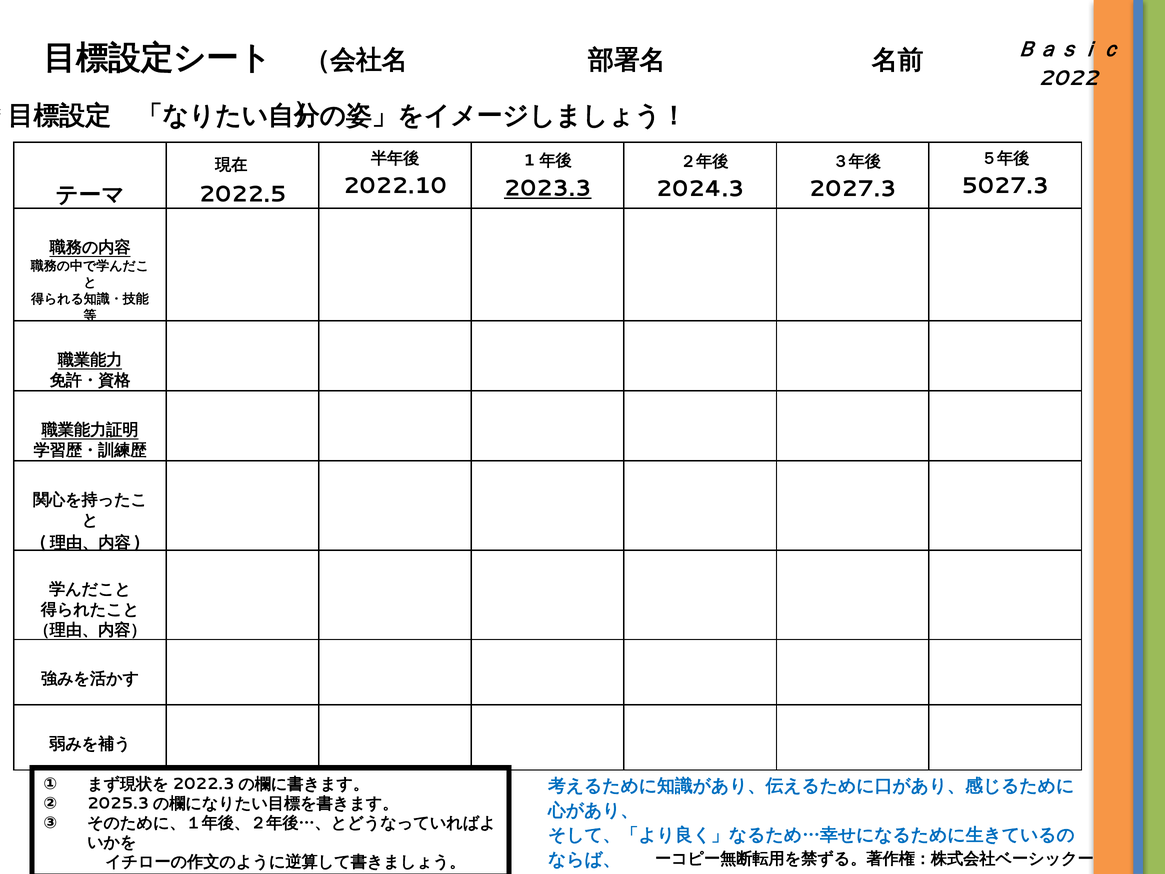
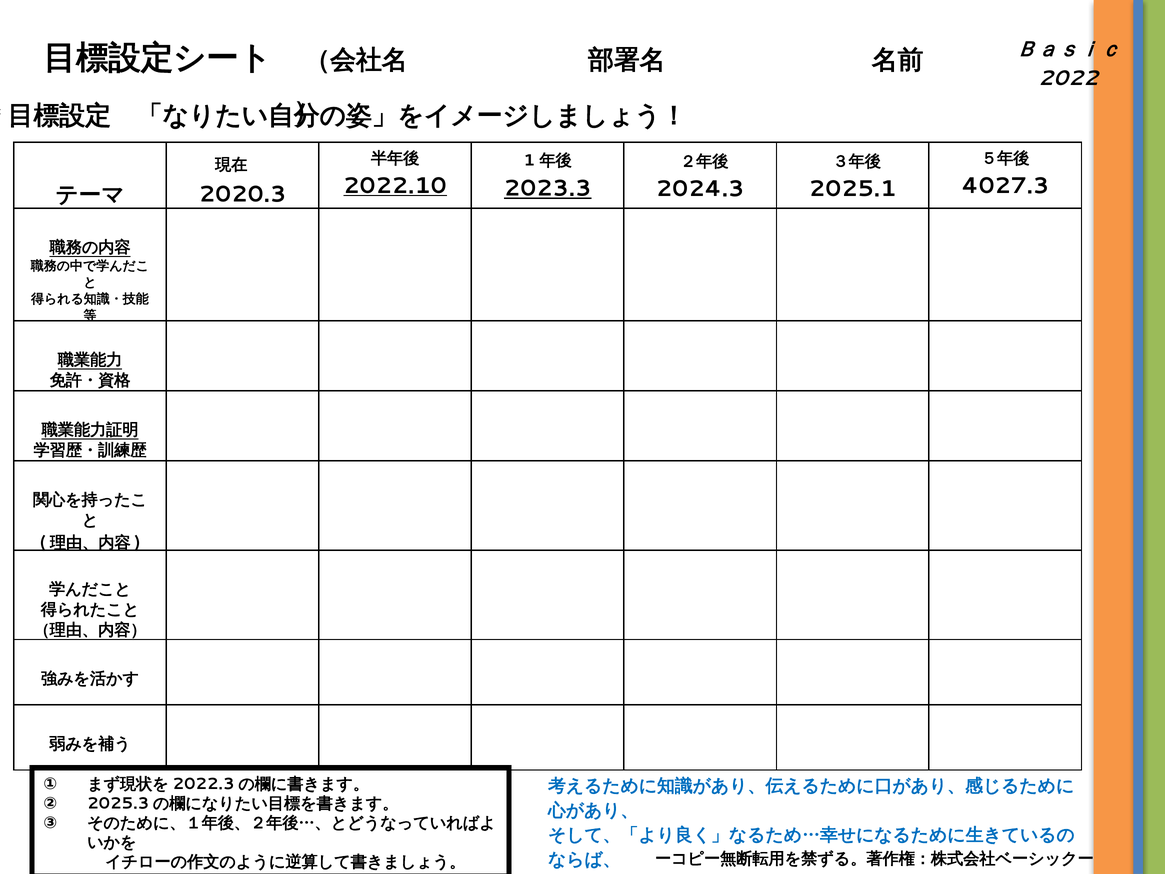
2022.10 underline: none -> present (395, 186)
5027.3: 5027.3 -> 4027.3 (1005, 186)
2027.3: 2027.3 -> 2025.1 (853, 189)
2022.5: 2022.5 -> 2020.3 (243, 194)
